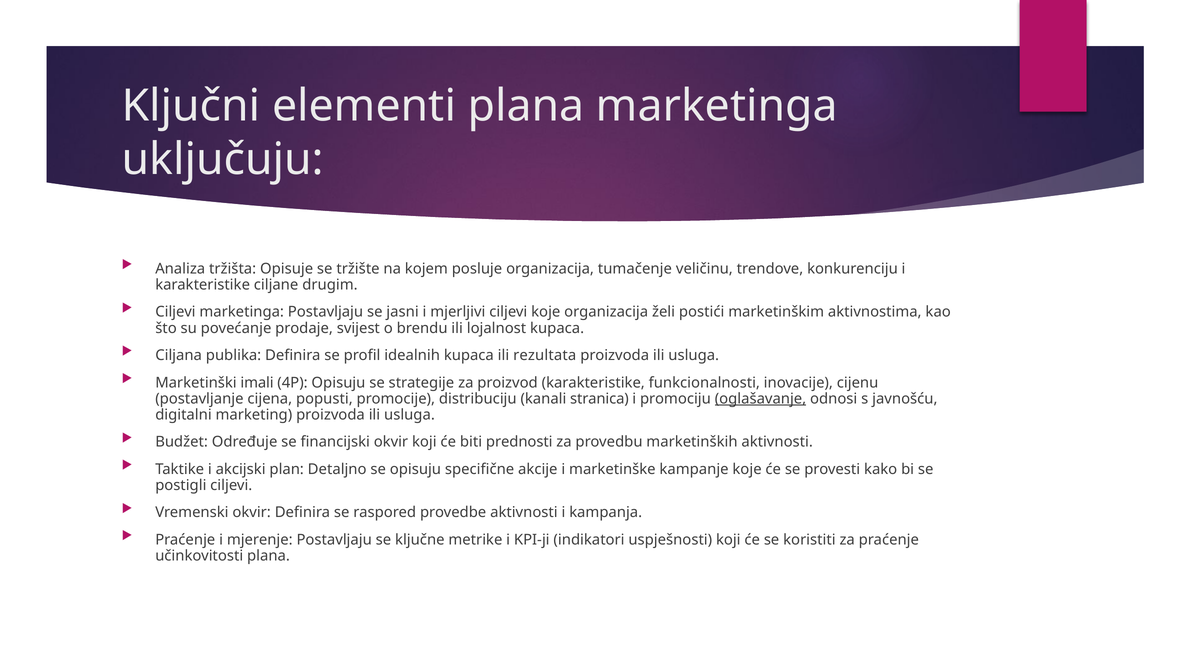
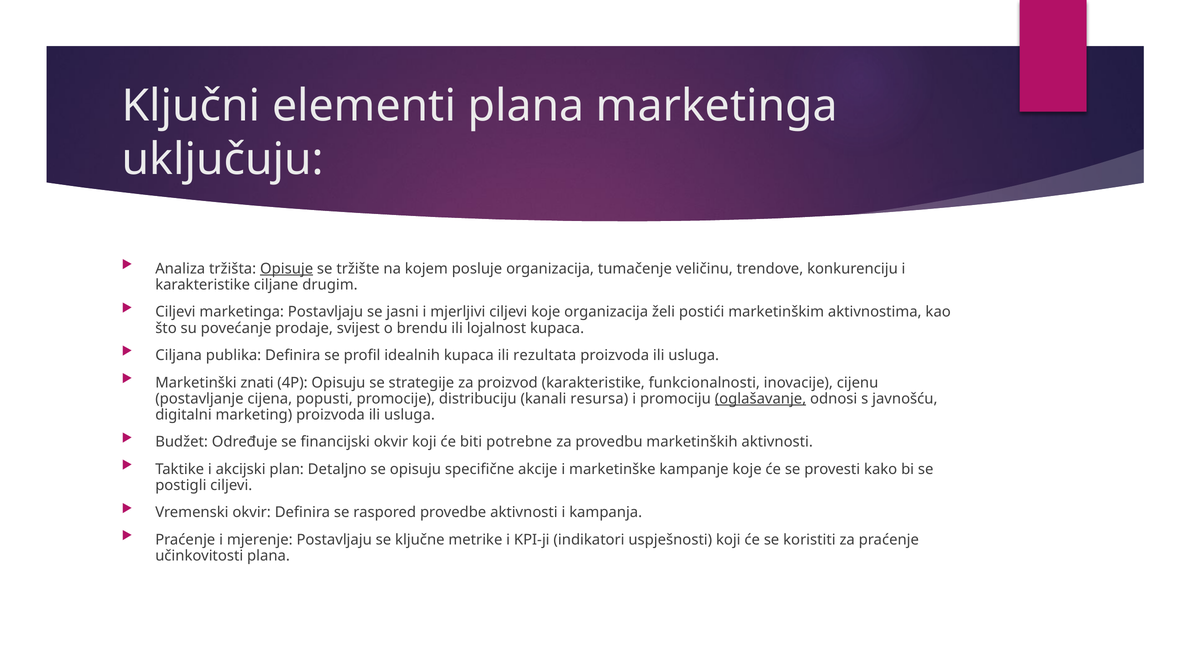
Opisuje underline: none -> present (287, 269)
imali: imali -> znati (257, 383)
stranica: stranica -> resursa (599, 399)
prednosti: prednosti -> potrebne (519, 442)
